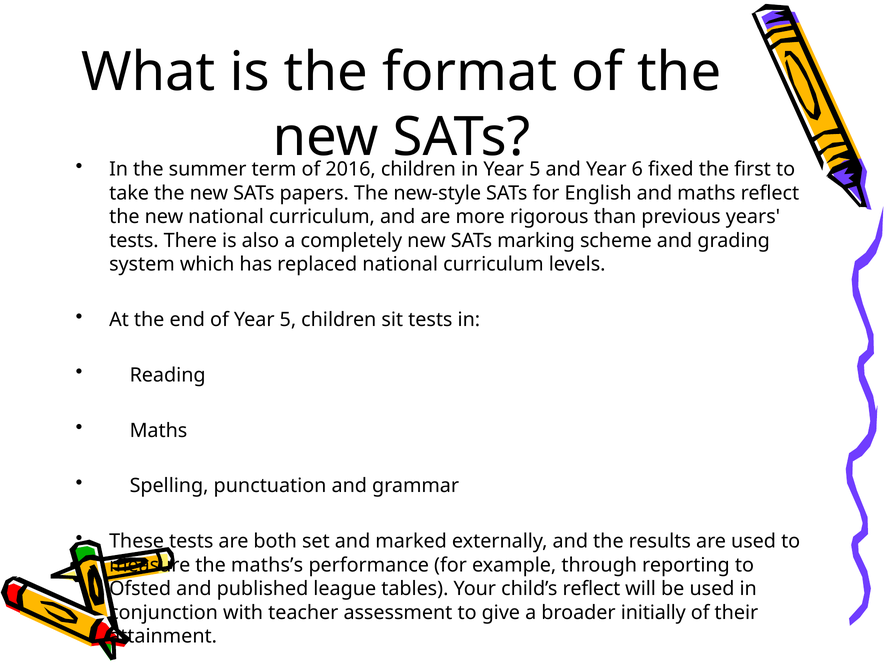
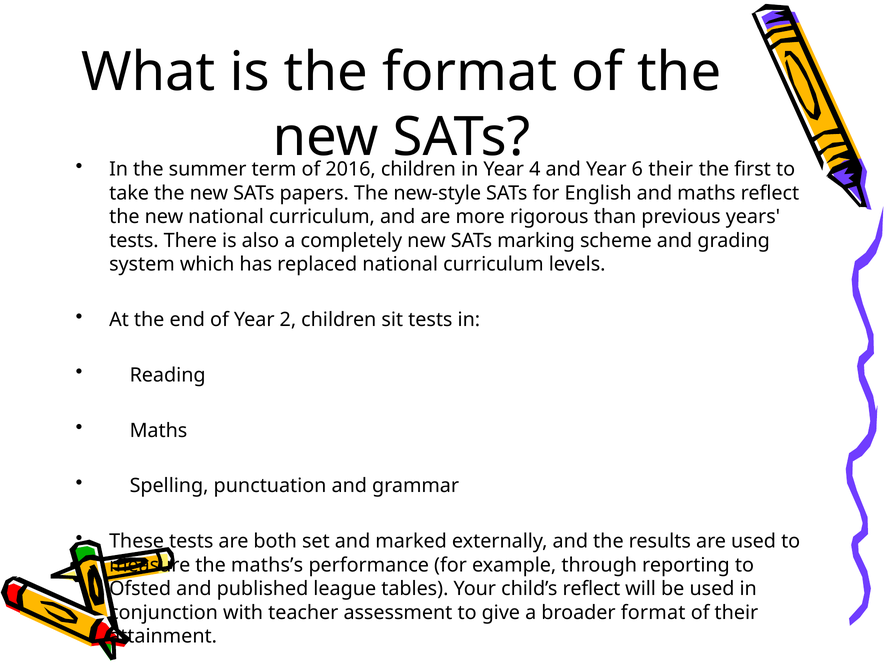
5: 5 -> 4 (535, 169)
6 fixed: fixed -> their (671, 169)
of Year 5: 5 -> 2 (288, 320)
broader initially: initially -> format (653, 613)
